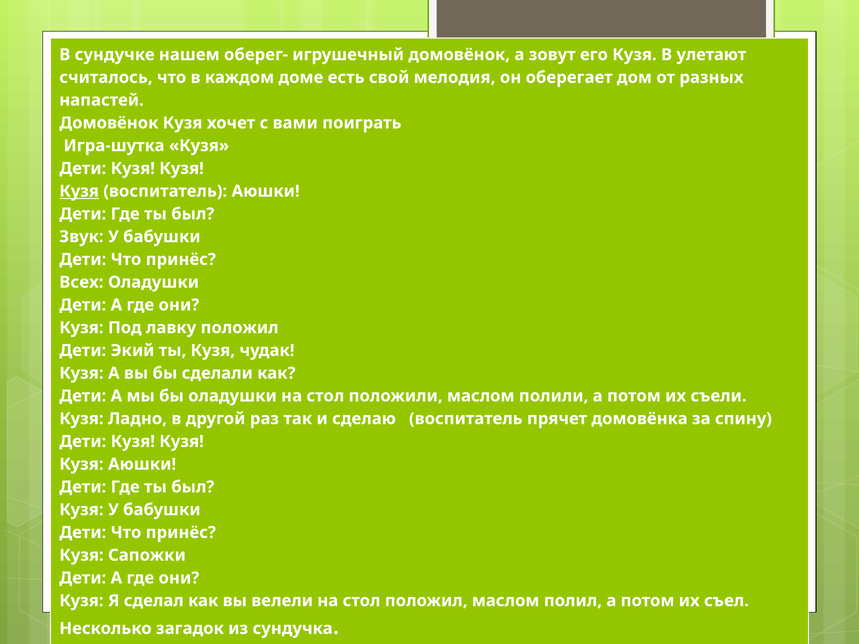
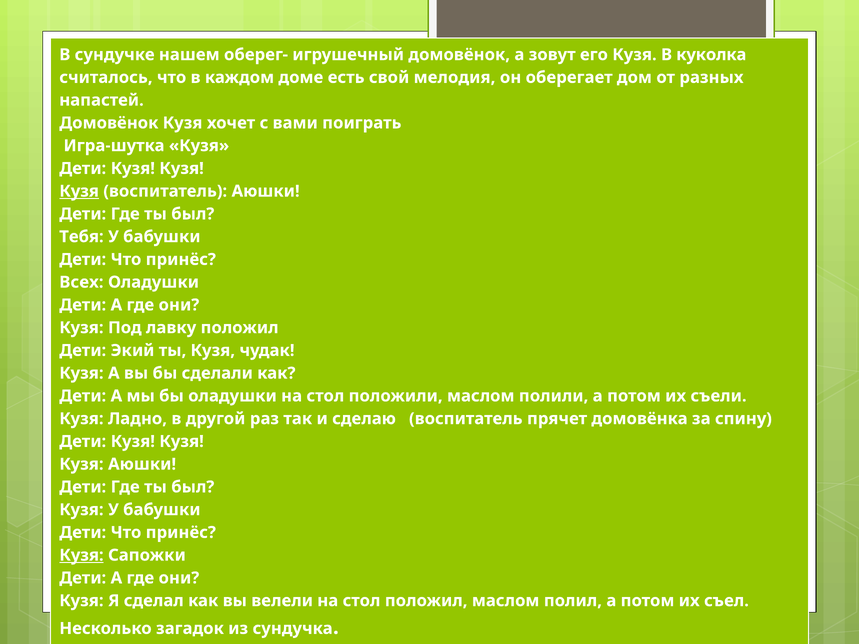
улетают: улетают -> куколка (711, 55)
Звук: Звук -> Тебя (81, 237)
Кузя underline: none -> present (81, 555)
